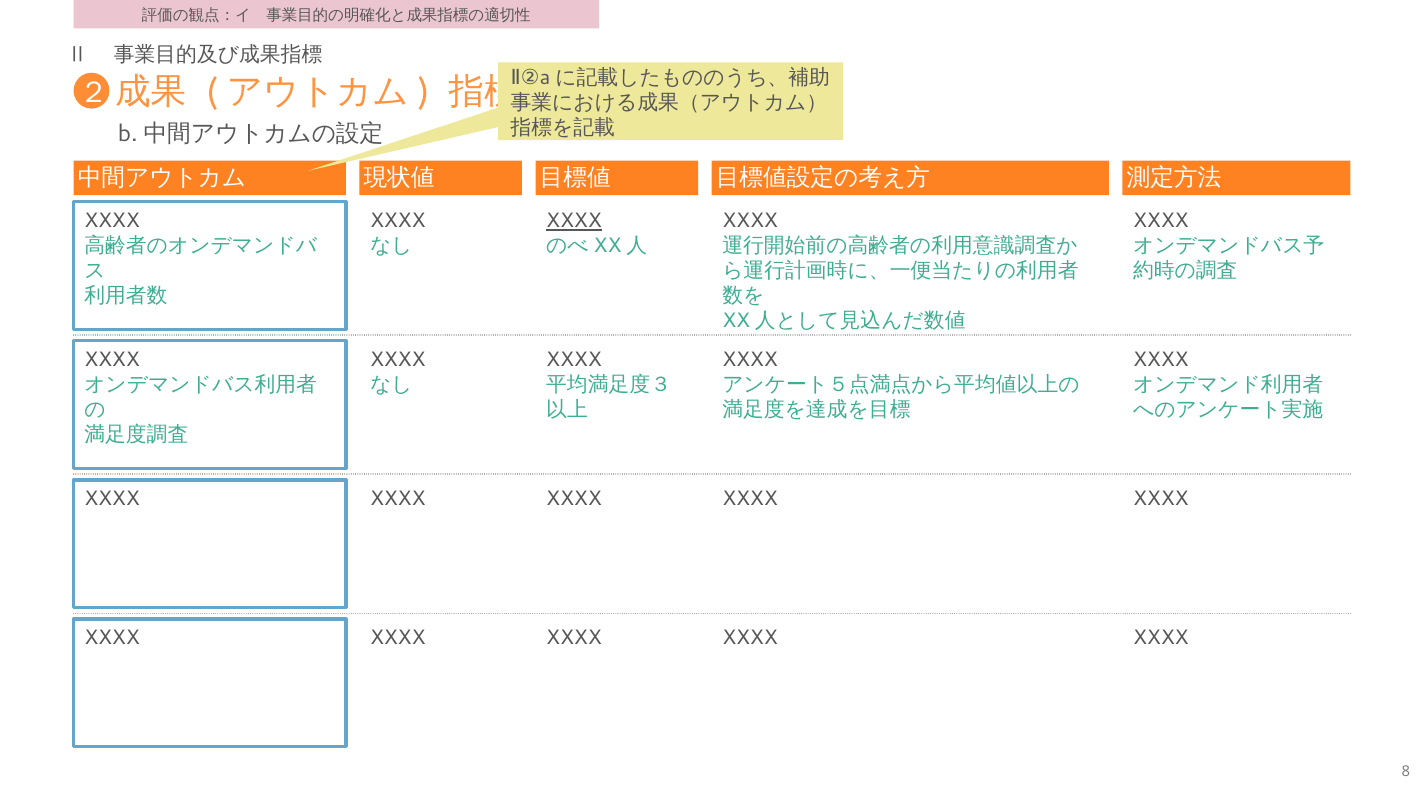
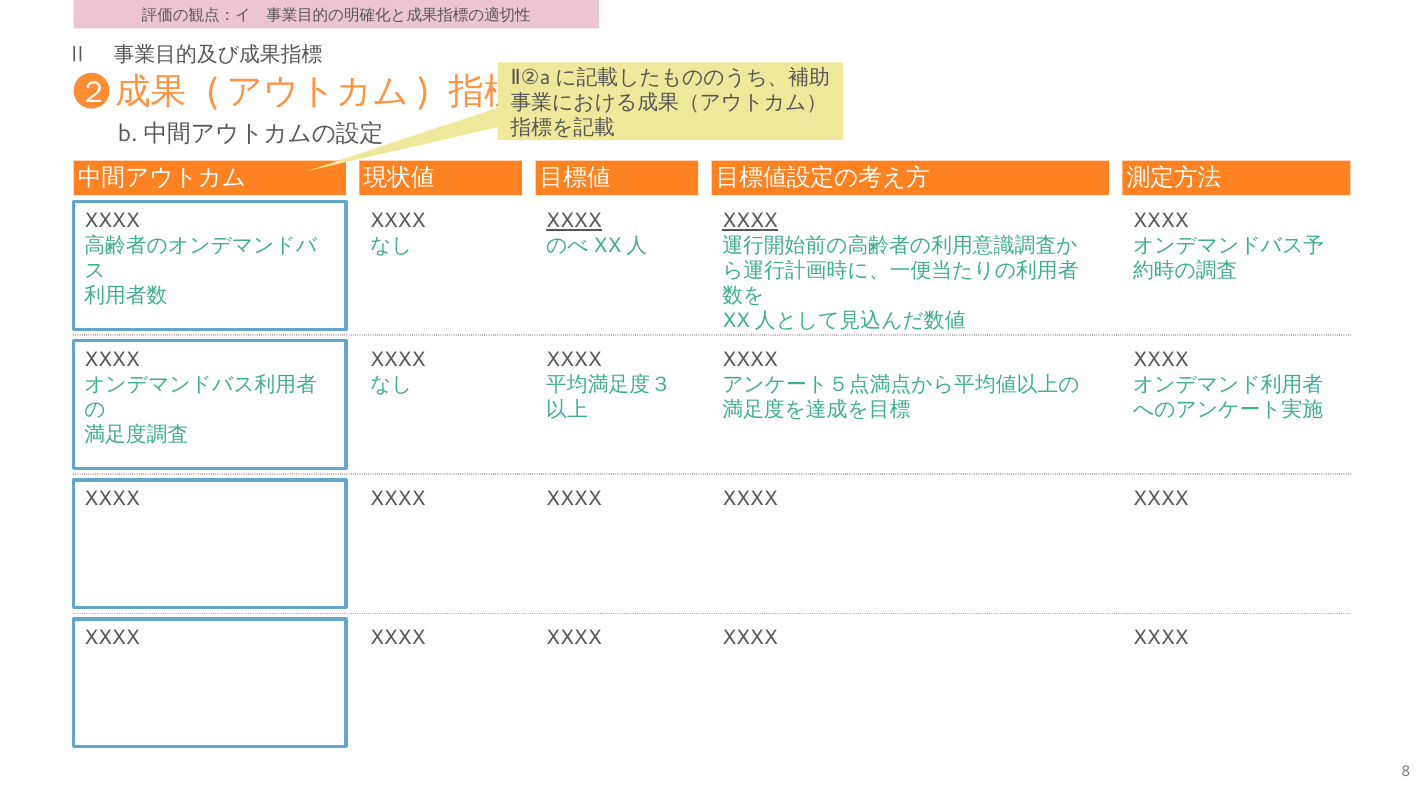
XXXX underline: none -> present (750, 221)
